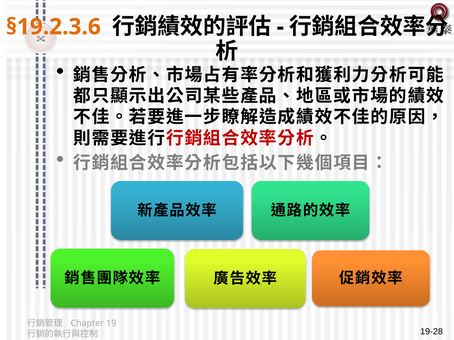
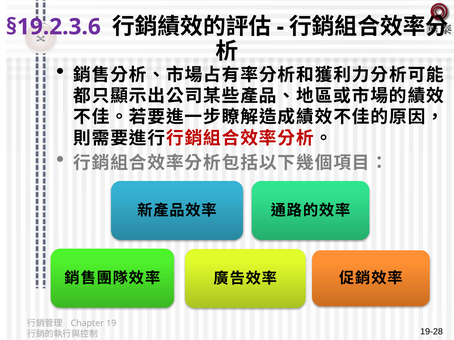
§19.2.3.6 colour: orange -> purple (53, 27)
